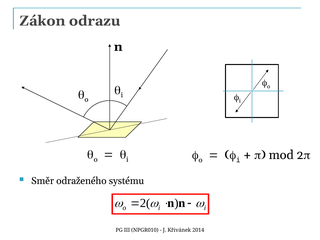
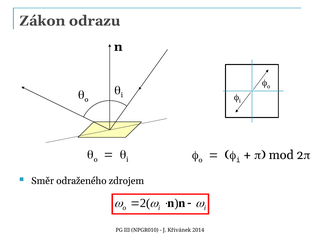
systému: systému -> zdrojem (126, 181)
